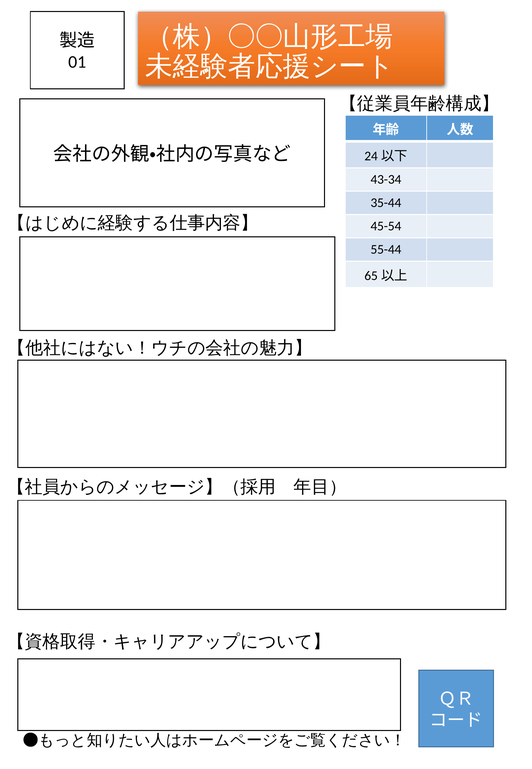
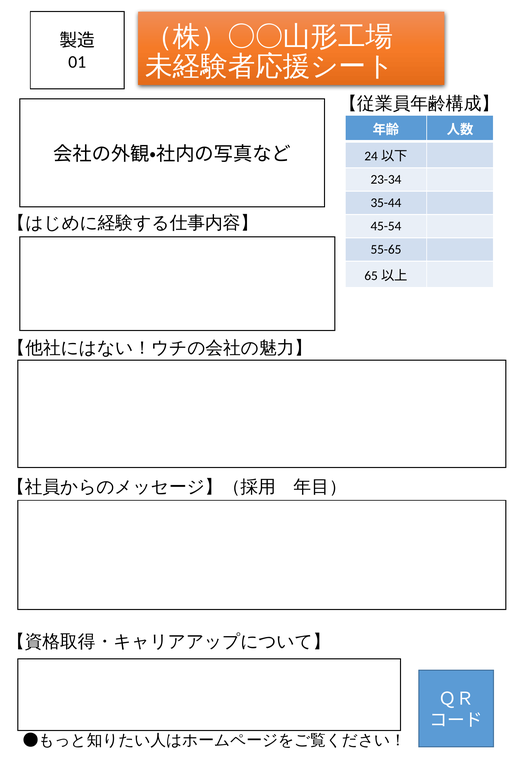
43-34: 43-34 -> 23-34 (386, 179)
55-44: 55-44 -> 55-65 (386, 249)
